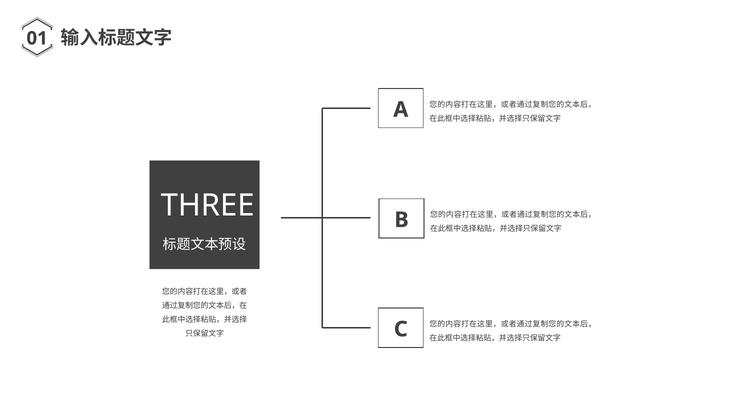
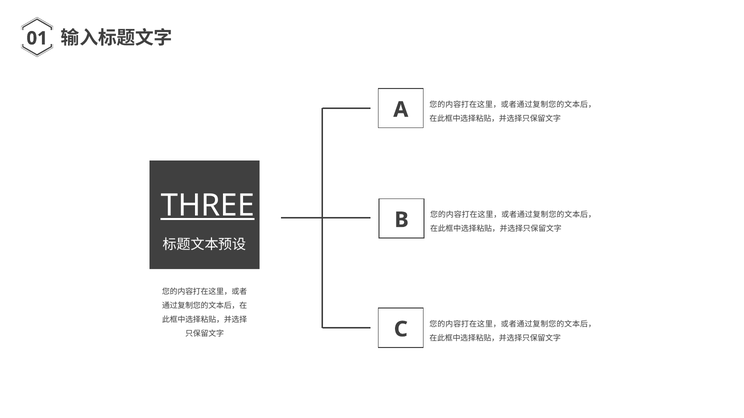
THREE underline: none -> present (208, 206)
